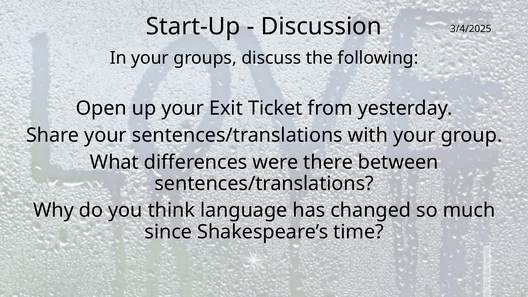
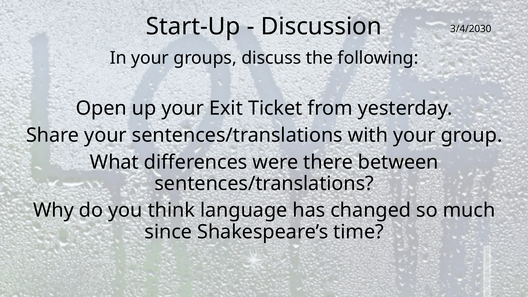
3/4/2025: 3/4/2025 -> 3/4/2030 (471, 29)
